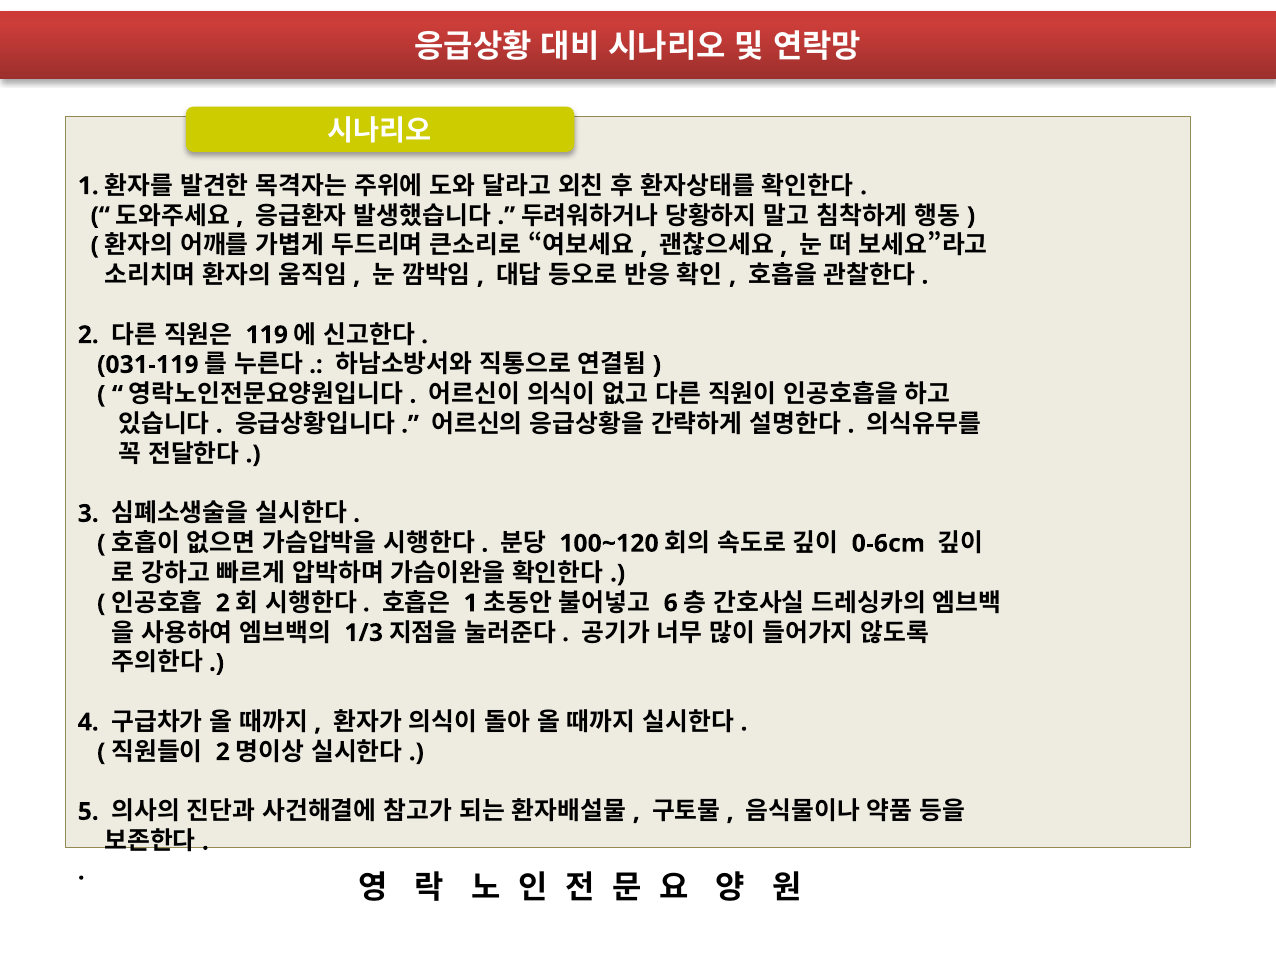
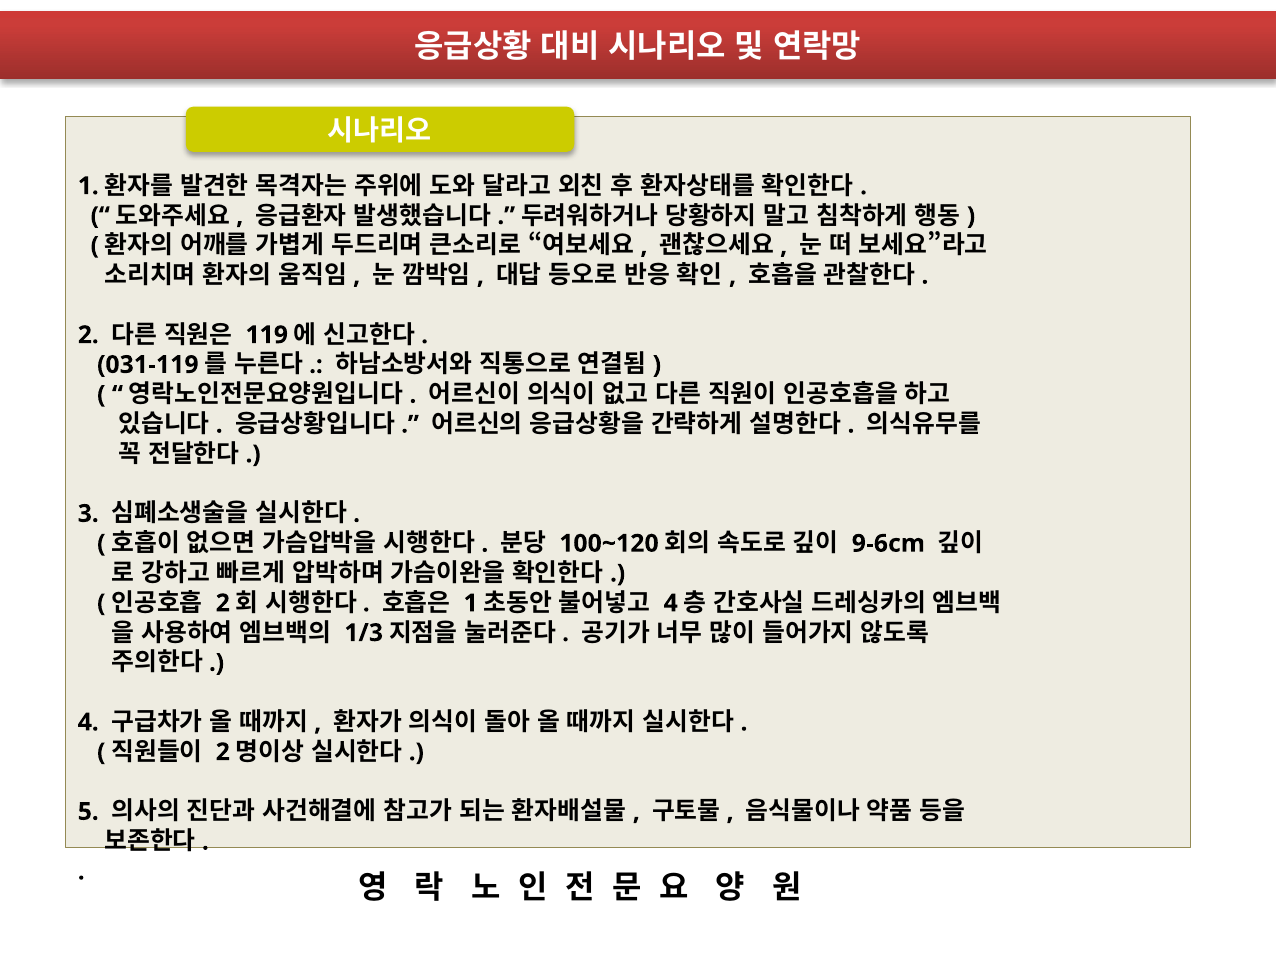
0-6cm: 0-6cm -> 9-6cm (888, 544)
6: 6 -> 4 (671, 603)
